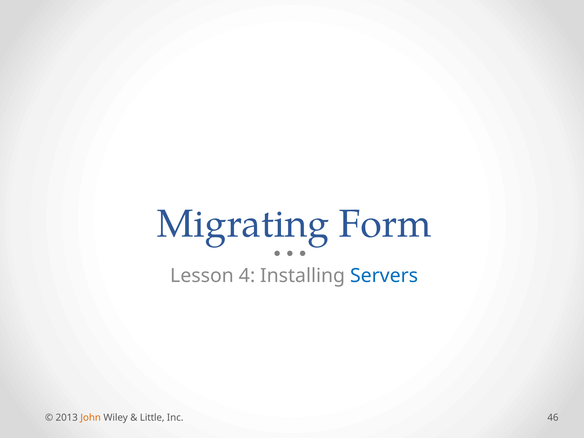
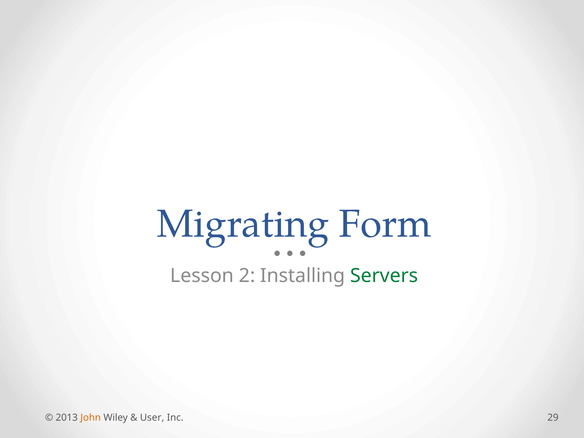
4: 4 -> 2 (247, 276)
Servers colour: blue -> green (384, 276)
Little: Little -> User (152, 417)
46: 46 -> 29 (553, 417)
